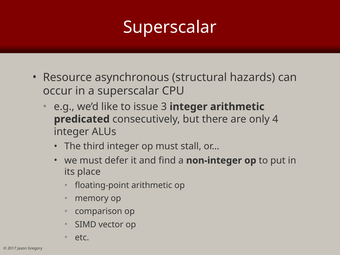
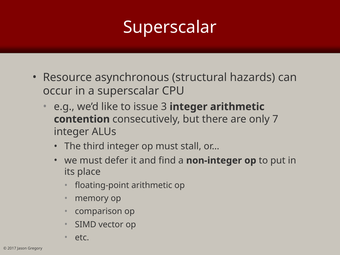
predicated: predicated -> contention (82, 119)
4: 4 -> 7 (275, 119)
